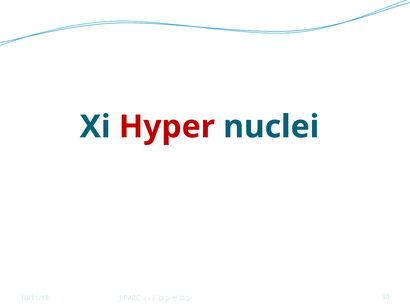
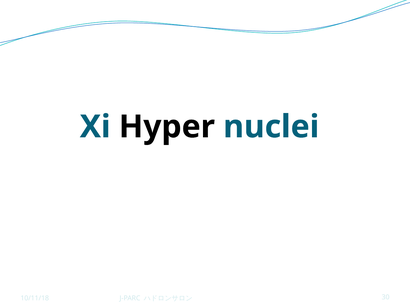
Hyper colour: red -> black (167, 127)
